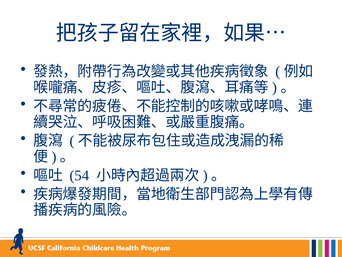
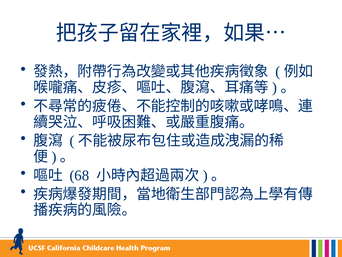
54: 54 -> 68 (79, 175)
